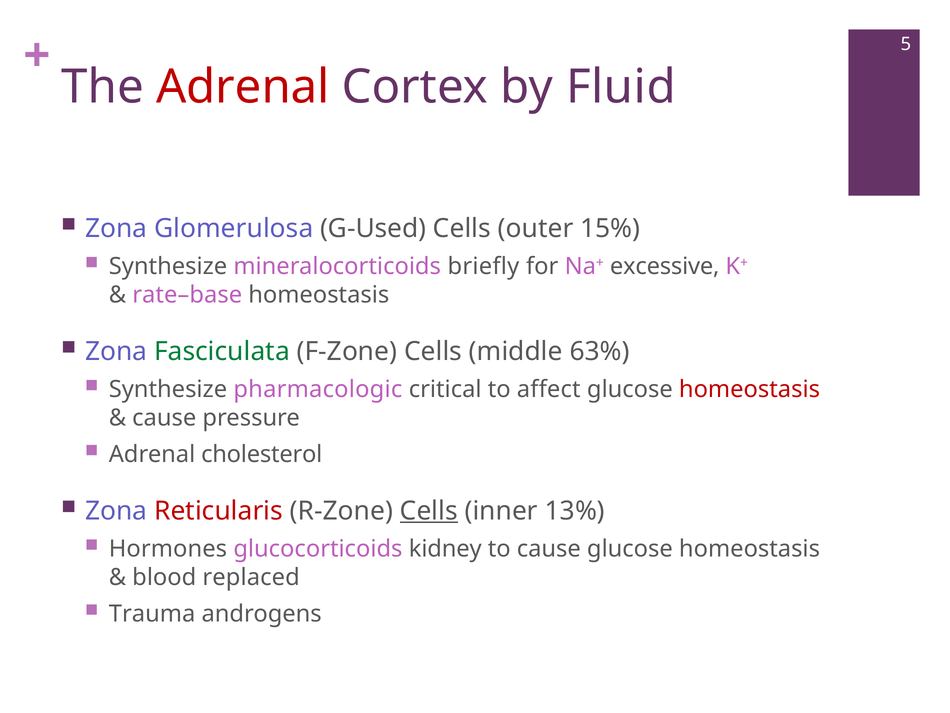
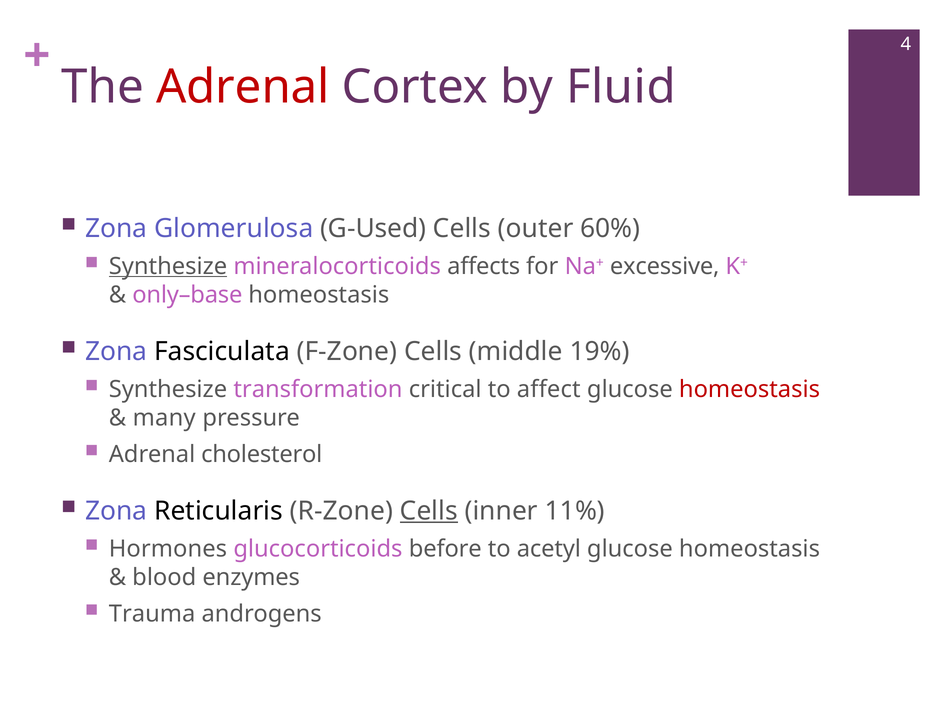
5: 5 -> 4 (906, 44)
15%: 15% -> 60% (610, 228)
Synthesize underline: none -> present (168, 266)
briefly: briefly -> affects (484, 266)
rate–base: rate–base -> only–base (187, 295)
Fasciculata colour: green -> black (222, 351)
63%: 63% -> 19% (600, 351)
pharmacologic: pharmacologic -> transformation (318, 389)
cause: cause -> many (164, 418)
Reticularis colour: red -> black (219, 511)
13%: 13% -> 11% (575, 511)
kidney: kidney -> before (445, 549)
to cause: cause -> acetyl (549, 549)
replaced: replaced -> enzymes (251, 577)
